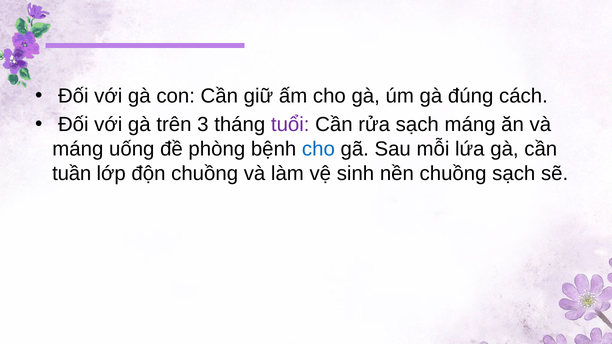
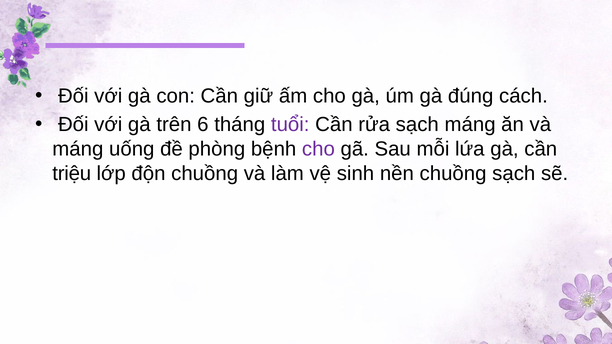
3: 3 -> 6 (203, 125)
cho colour: blue -> purple (318, 149)
tuần: tuần -> triệu (72, 174)
